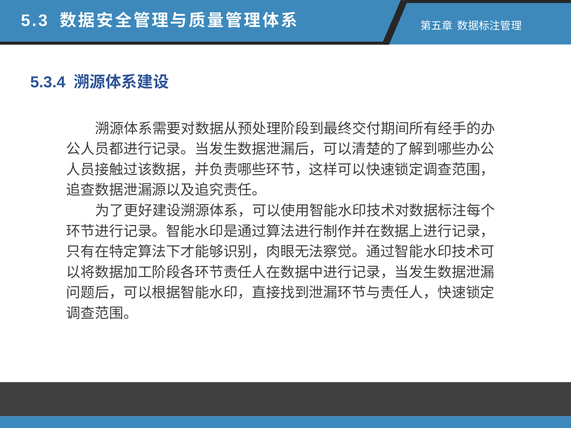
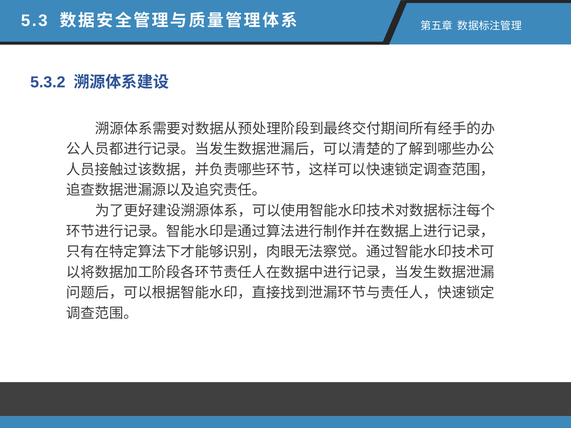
5.3.4: 5.3.4 -> 5.3.2 (48, 82)
